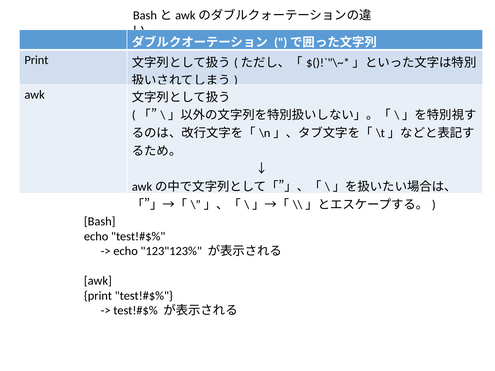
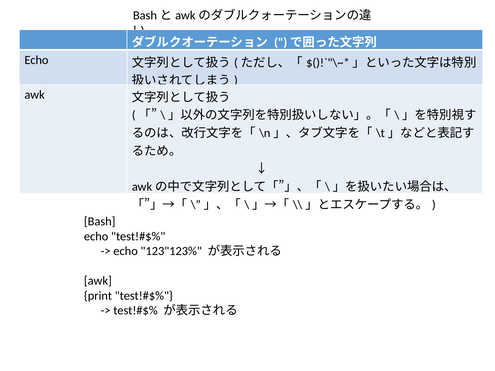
Print: Print -> Echo (36, 60)
